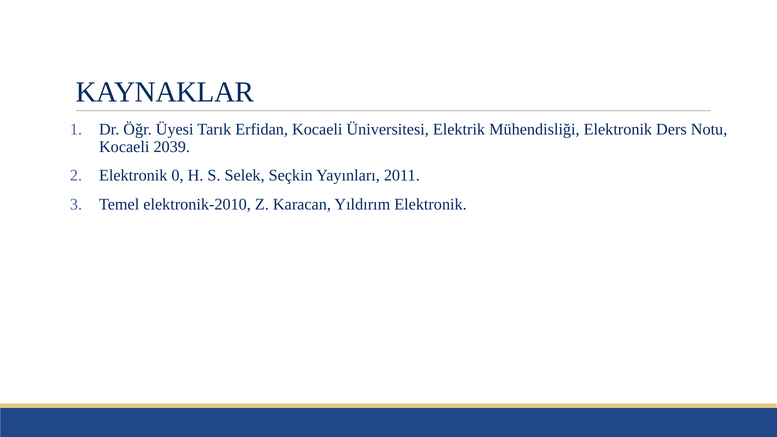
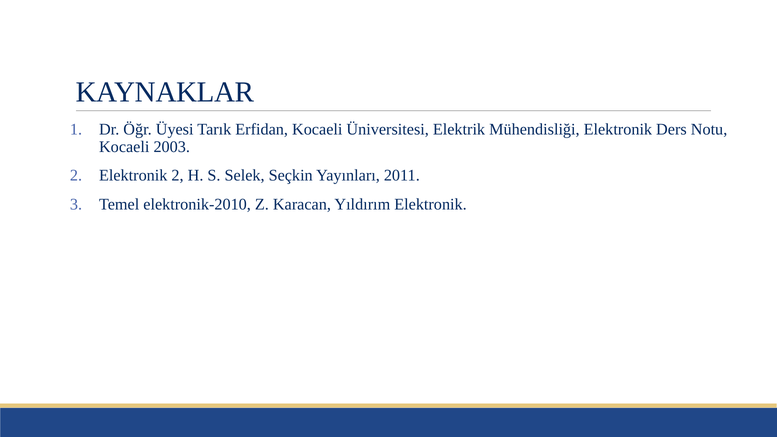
2039: 2039 -> 2003 (172, 147)
Elektronik 0: 0 -> 2 (178, 176)
